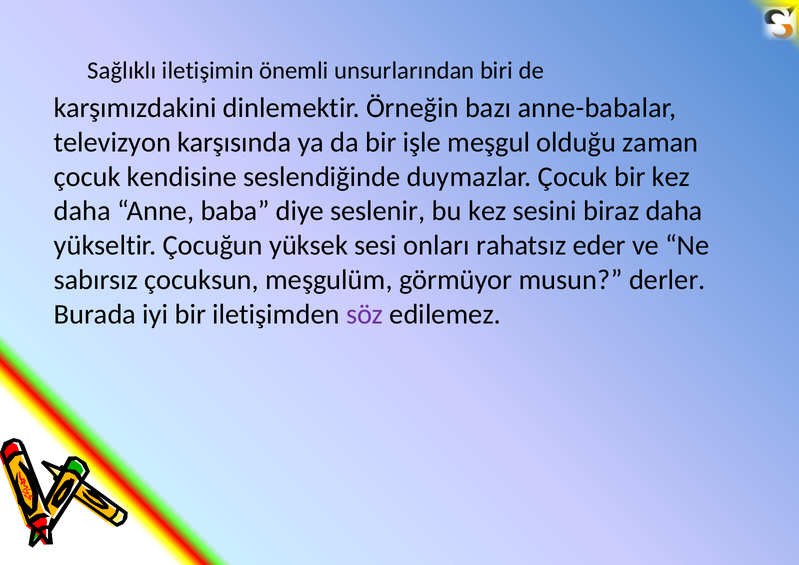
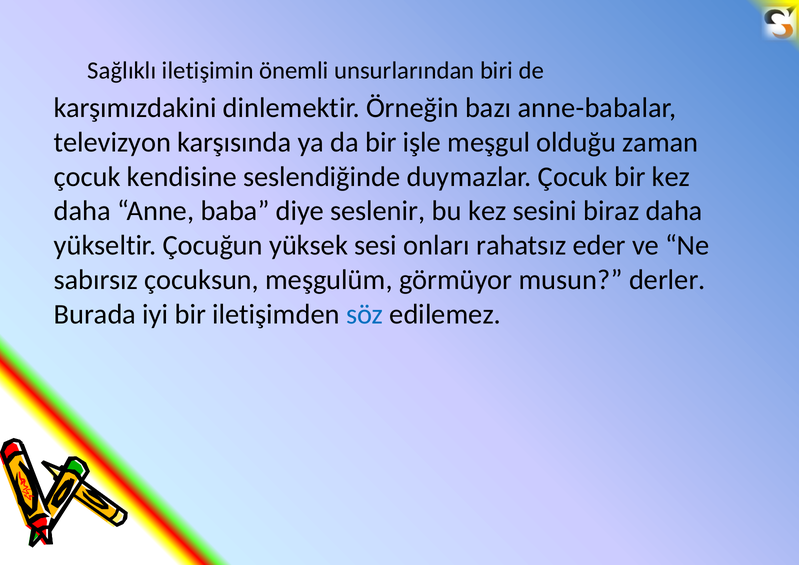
söz colour: purple -> blue (365, 315)
